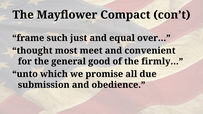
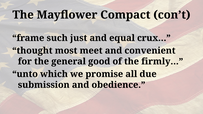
over…: over… -> crux… (154, 38)
